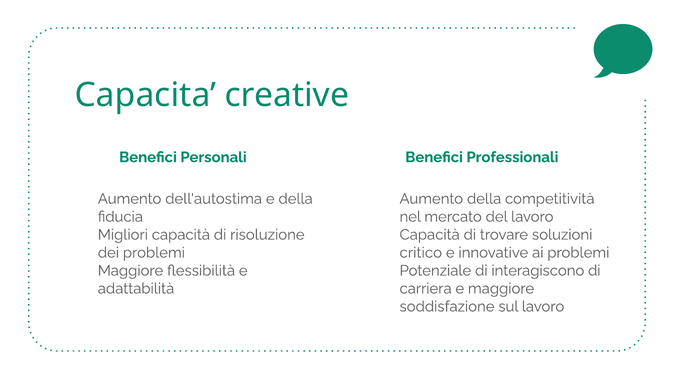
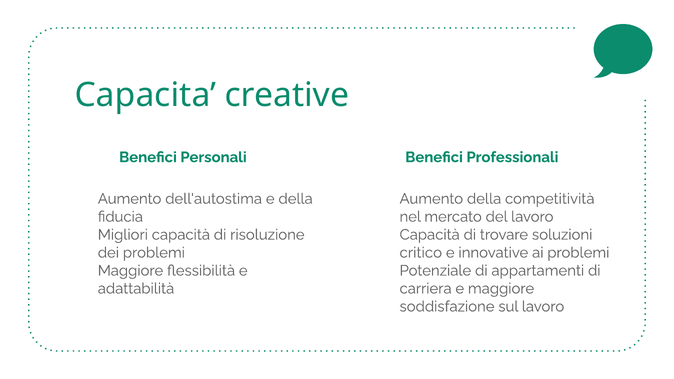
interagiscono: interagiscono -> appartamenti (538, 271)
